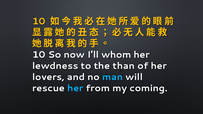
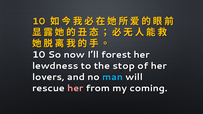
whom: whom -> forest (116, 55)
than: than -> stop (124, 66)
her colour: light blue -> pink (75, 88)
